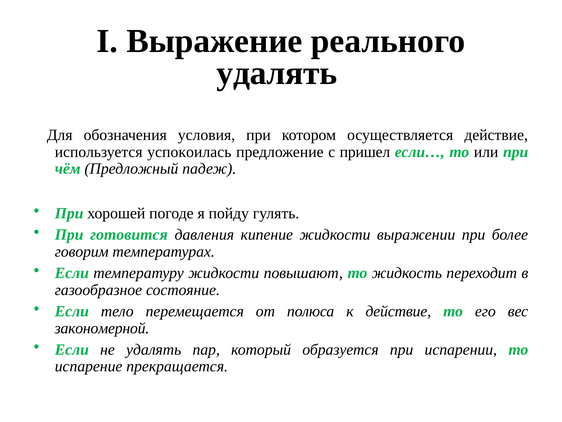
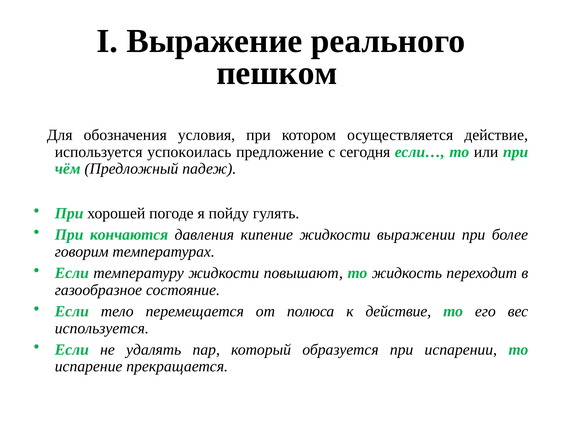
удалять: удалять -> пешком (277, 73)
пришел: пришел -> сегодня (365, 152)
готовится: готовится -> кончаются (129, 235)
закономерной: закономерной -> используется (102, 328)
